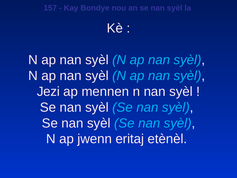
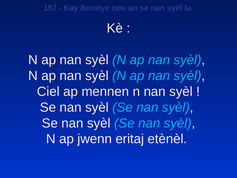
Jezi: Jezi -> Ciel (48, 91)
